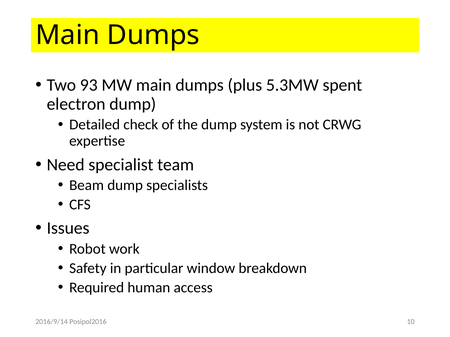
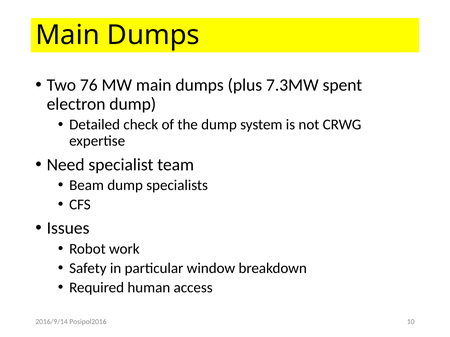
93: 93 -> 76 (89, 85)
5.3MW: 5.3MW -> 7.3MW (292, 85)
